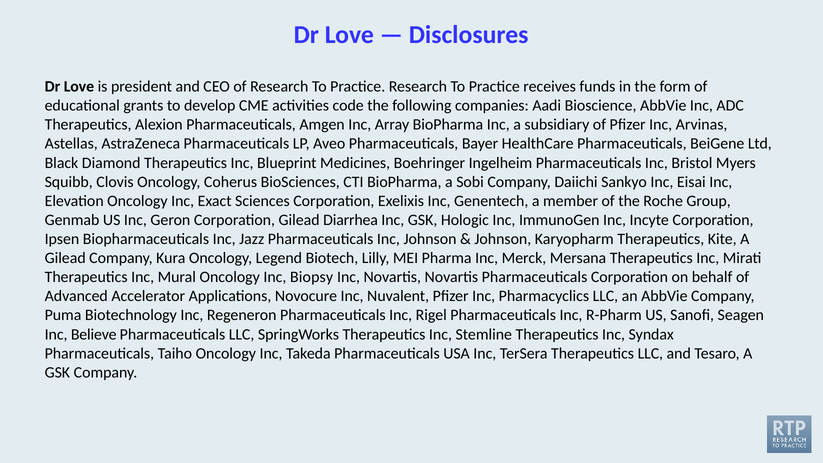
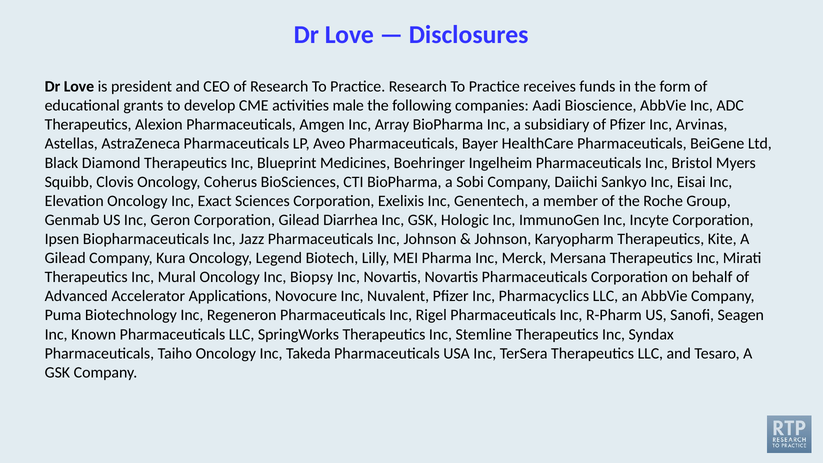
code: code -> male (348, 106)
Believe: Believe -> Known (94, 334)
